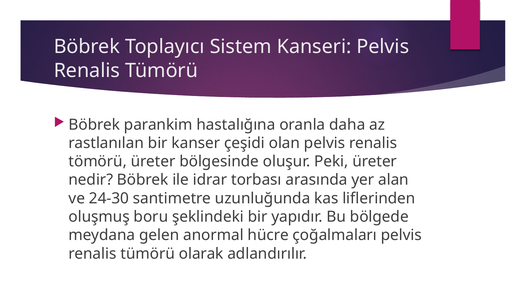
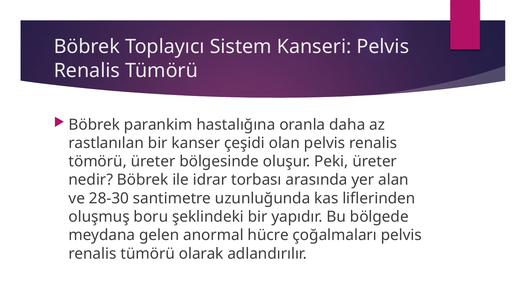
24-30: 24-30 -> 28-30 (109, 198)
